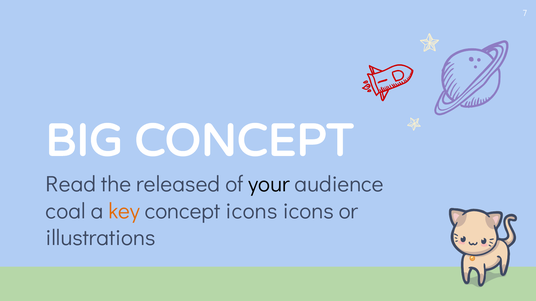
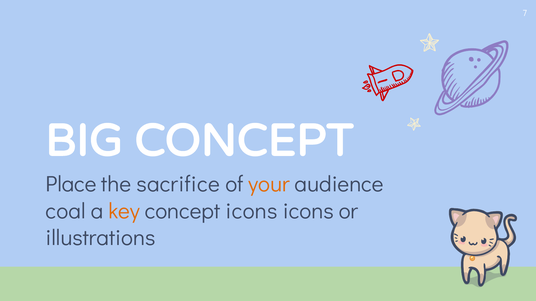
Read: Read -> Place (71, 185)
released: released -> sacrifice (178, 185)
your colour: black -> orange (269, 185)
